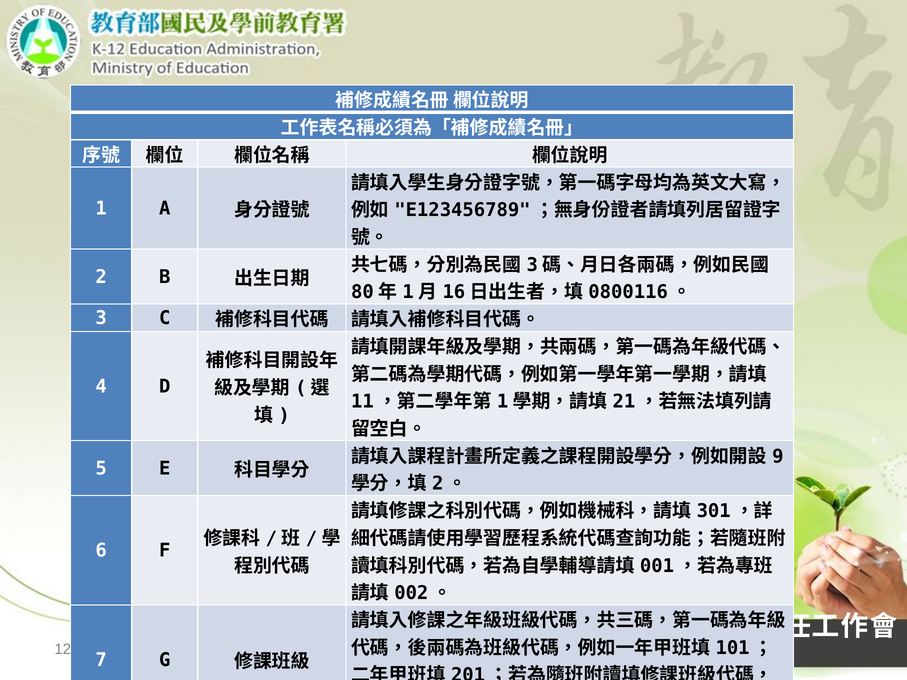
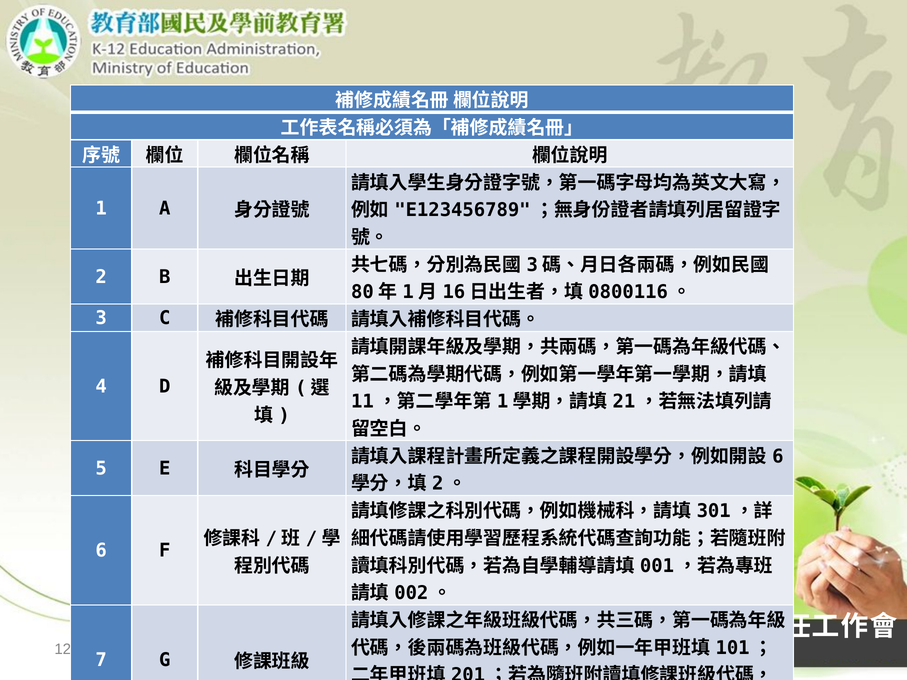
9: 9 -> 6 (778, 457)
